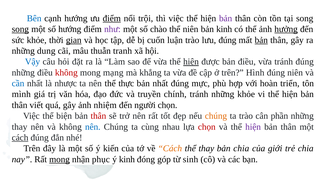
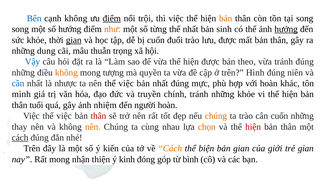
cạnh hướng: hướng -> không (76, 18)
bản colour: purple -> orange (226, 18)
song underline: present -> none (20, 29)
như colour: purple -> orange (112, 29)
chào: chào -> từng (158, 29)
thể niên: niên -> nhất (191, 29)
bản kinh: kinh -> sinh (224, 29)
luận: luận -> đuổi (175, 40)
lưu đúng: đúng -> được (227, 40)
bản underline: present -> none (261, 40)
tranh: tranh -> trọng (123, 51)
hiện underline: present -> none (191, 62)
bản điều: điều -> theo (247, 62)
không colour: red -> orange (66, 73)
mạng: mạng -> tượng (113, 73)
khẳng: khẳng -> quyền (150, 73)
nên thể thực: thực -> việc (126, 84)
triển: triển -> khác (290, 84)
viết: viết -> tuổi (36, 105)
người chọn: chọn -> hoàn (168, 105)
Việc thể biện: biện -> việc (64, 116)
cân phần: phần -> cuốn (279, 116)
nên colour: blue -> orange (93, 127)
chọn colour: red -> orange (207, 127)
hiện colour: purple -> red (253, 127)
thể thay: thay -> biện (206, 149)
bản chia: chia -> gian (241, 149)
trẻ chia: chia -> gian (306, 149)
mong underline: present -> none (60, 160)
phục: phục -> thiện (101, 160)
sinh: sinh -> bình (191, 160)
